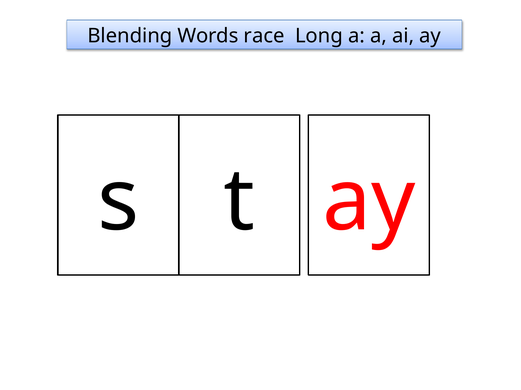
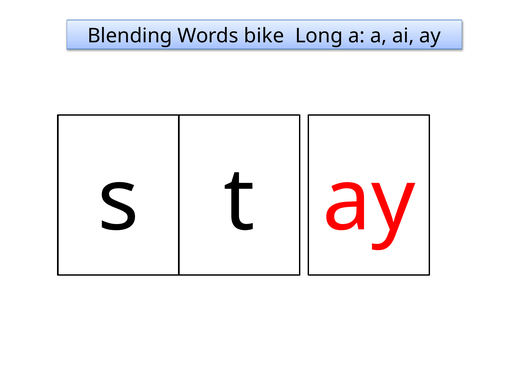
race: race -> bike (264, 36)
